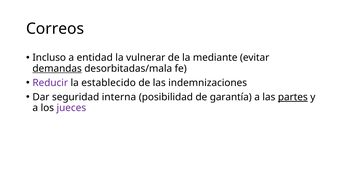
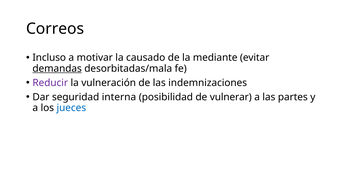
entidad: entidad -> motivar (95, 58)
vulnerar: vulnerar -> causado (146, 58)
establecido: establecido -> vulneración (109, 83)
garantía: garantía -> vulnerar (231, 97)
partes underline: present -> none (293, 97)
jueces colour: purple -> blue (71, 108)
